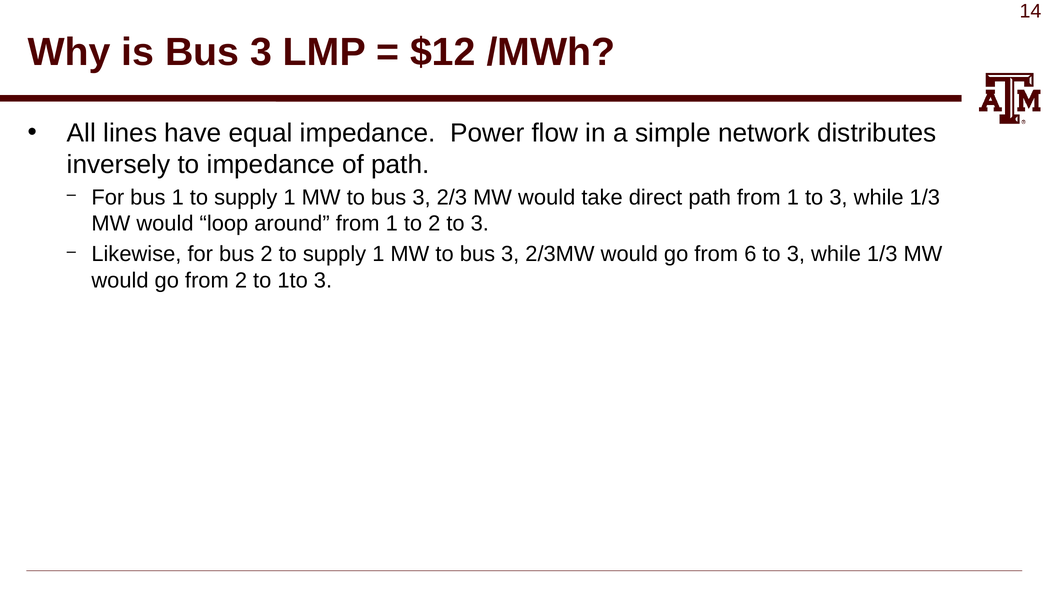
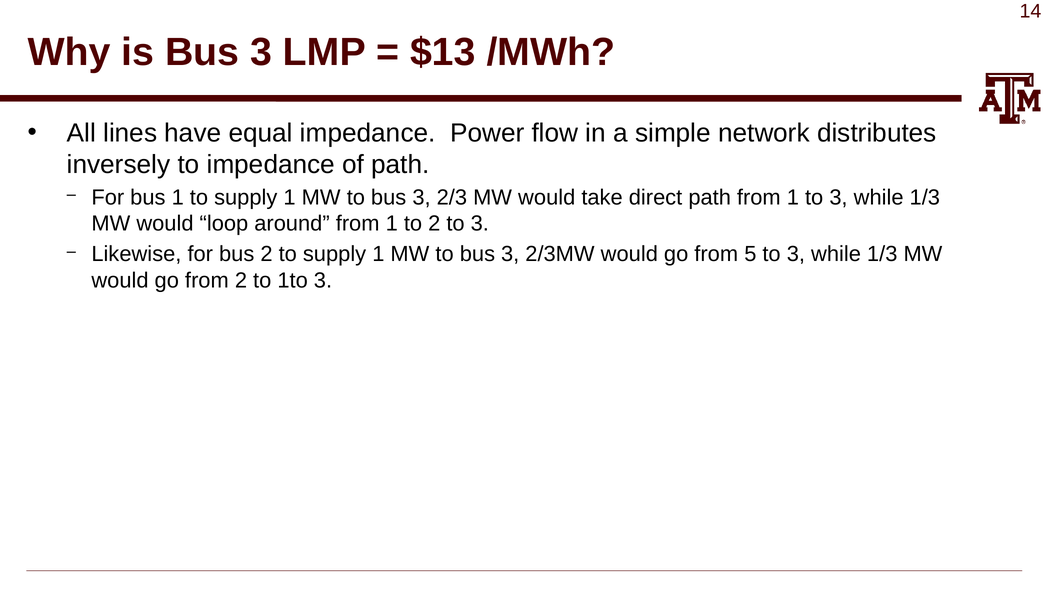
$12: $12 -> $13 (443, 52)
6: 6 -> 5 (750, 254)
